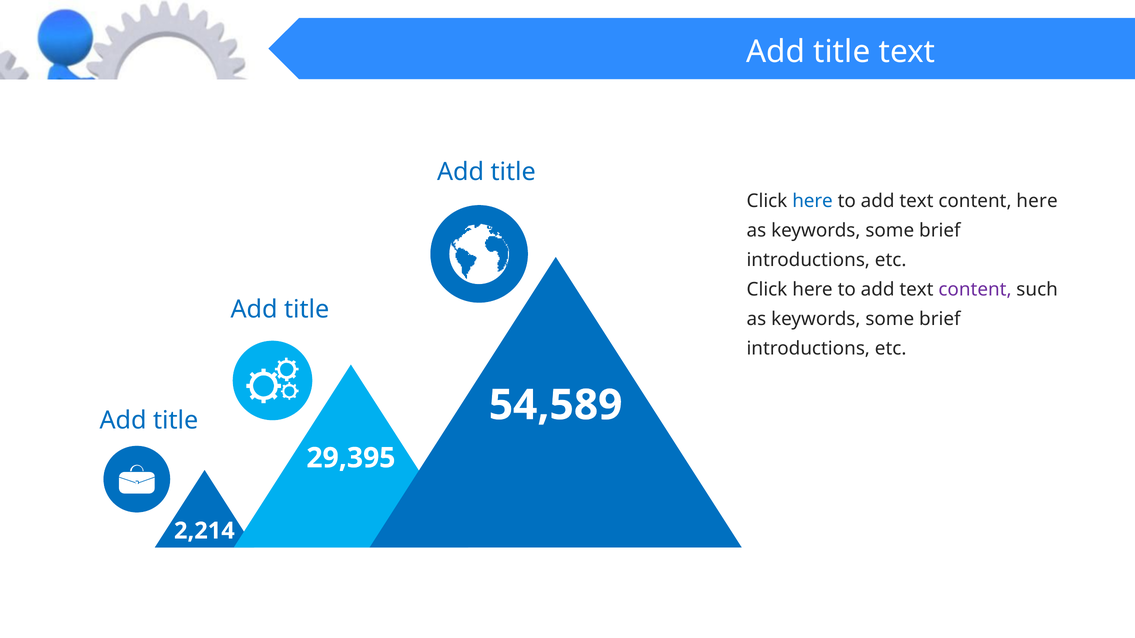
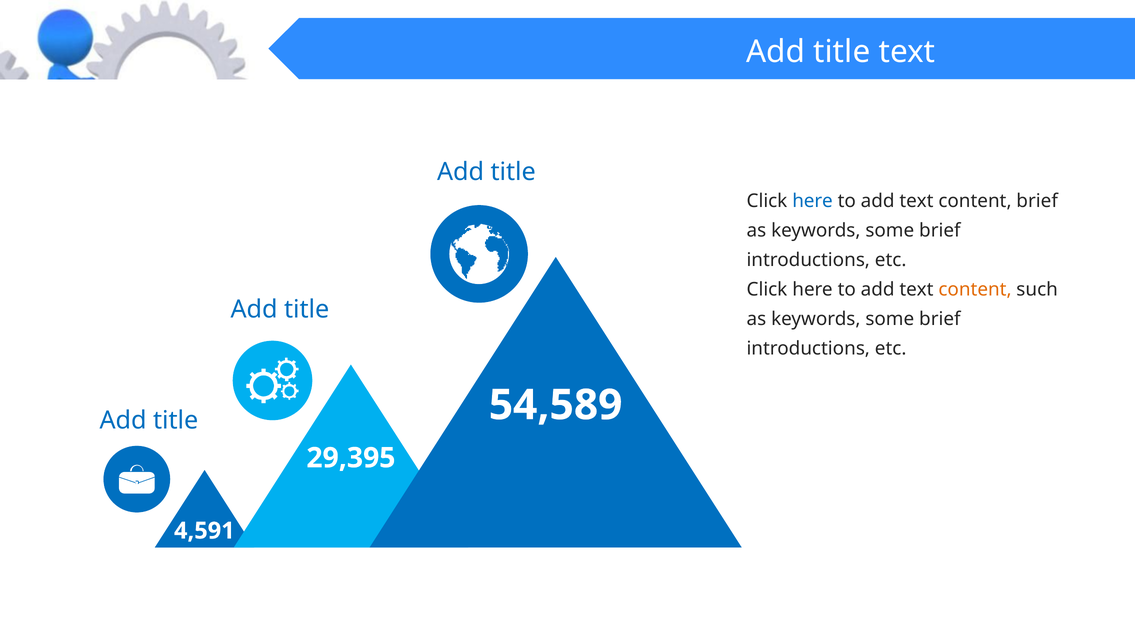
content here: here -> brief (1037, 201)
content colour: purple -> orange (975, 290)
2,214: 2,214 -> 4,591 (204, 531)
